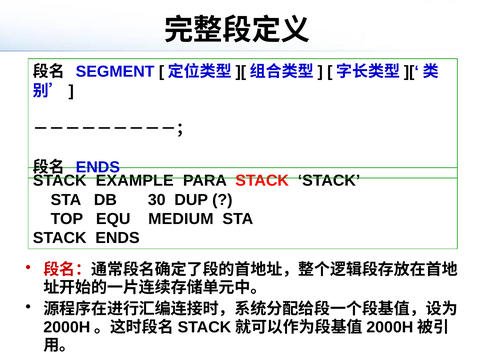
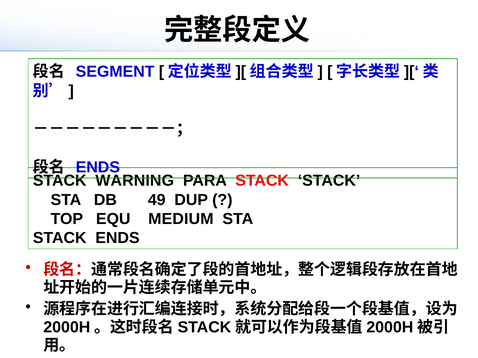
EXAMPLE: EXAMPLE -> WARNING (135, 181)
30: 30 -> 49 (157, 200)
